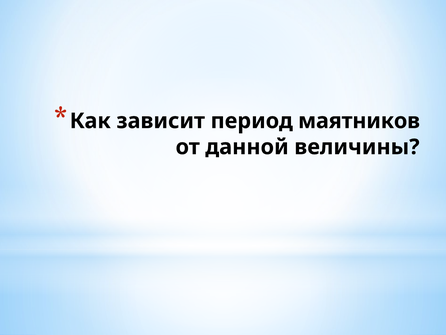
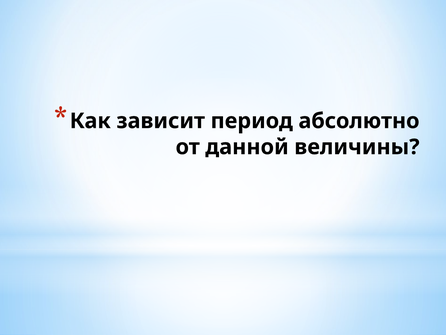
маятников: маятников -> абсолютно (359, 121)
